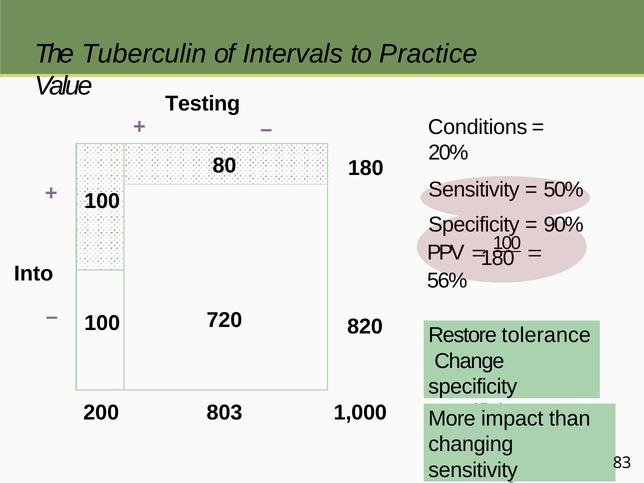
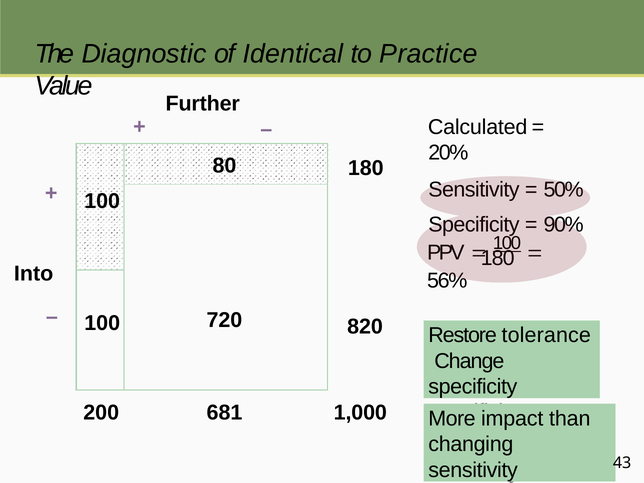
Tuberculin: Tuberculin -> Diagnostic (144, 54)
Intervals: Intervals -> Identical (293, 54)
Testing: Testing -> Further (203, 104)
Conditions: Conditions -> Calculated (478, 127)
803: 803 -> 681 (225, 413)
83: 83 -> 43 (622, 463)
